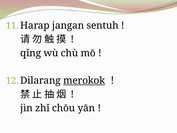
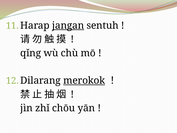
jangan underline: none -> present (68, 25)
